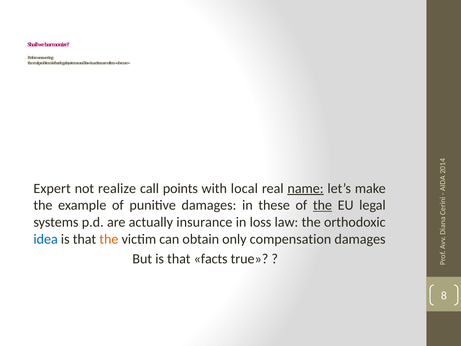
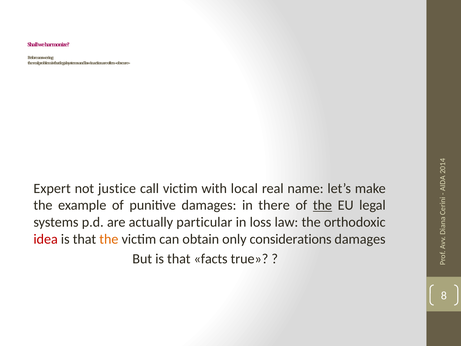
realize: realize -> justice (117, 188)
call points: points -> victim (180, 188)
name underline: present -> none (306, 188)
these: these -> there (274, 205)
insurance: insurance -> particular (204, 222)
idea colour: blue -> red (46, 239)
compensation: compensation -> considerations (291, 239)
